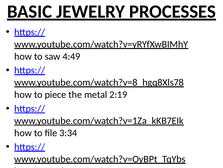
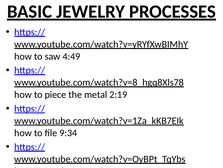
3:34: 3:34 -> 9:34 (68, 132)
